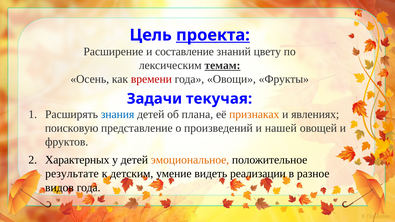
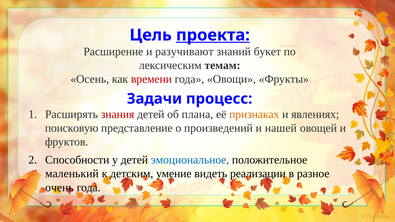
составление: составление -> разучивают (184, 52)
цвету: цвету -> букет (267, 52)
темам underline: present -> none (222, 65)
текучая: текучая -> процесс (219, 99)
знания colour: blue -> red (118, 114)
Характерных: Характерных -> Способности (77, 160)
эмоциональное colour: orange -> blue (190, 160)
результате: результате -> маленький (72, 174)
видов: видов -> очень (59, 188)
